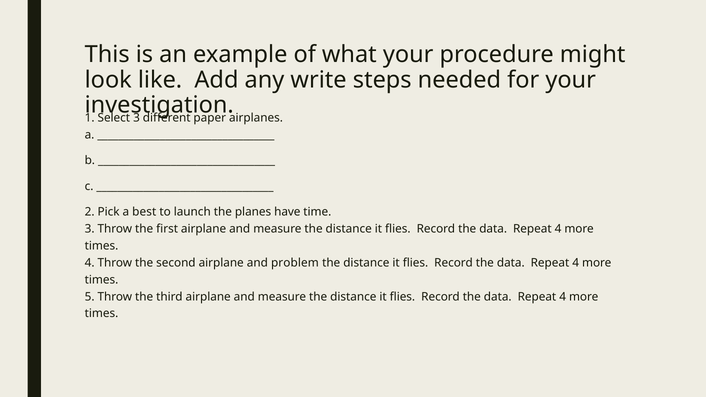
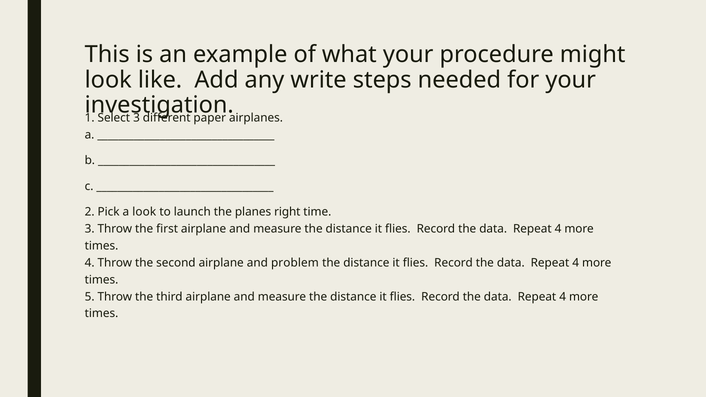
a best: best -> look (144, 212)
have: have -> right (287, 212)
